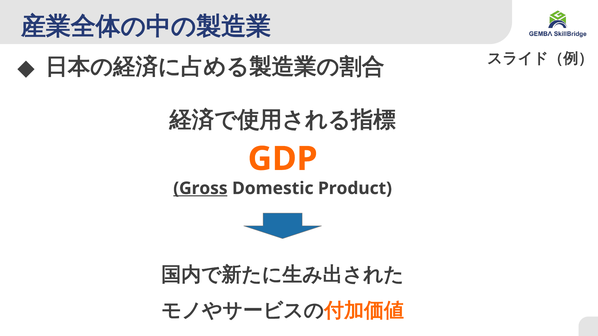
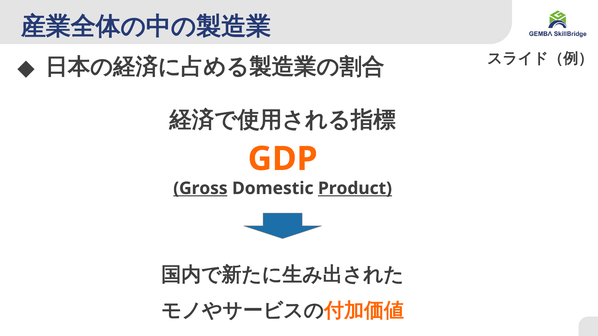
Product underline: none -> present (355, 189)
